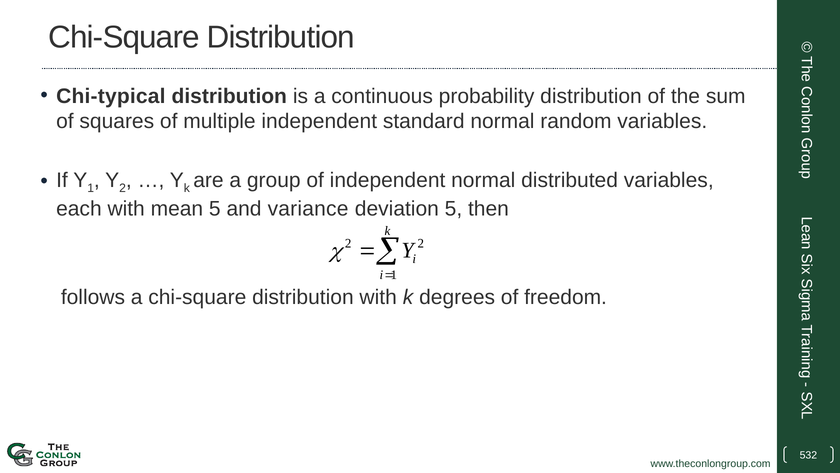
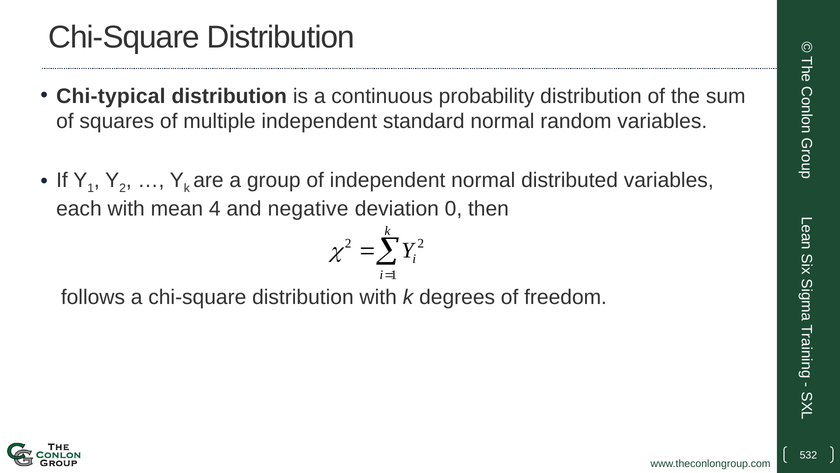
mean 5: 5 -> 4 (215, 209)
variance: variance -> negative (308, 209)
deviation 5: 5 -> 0 (453, 209)
